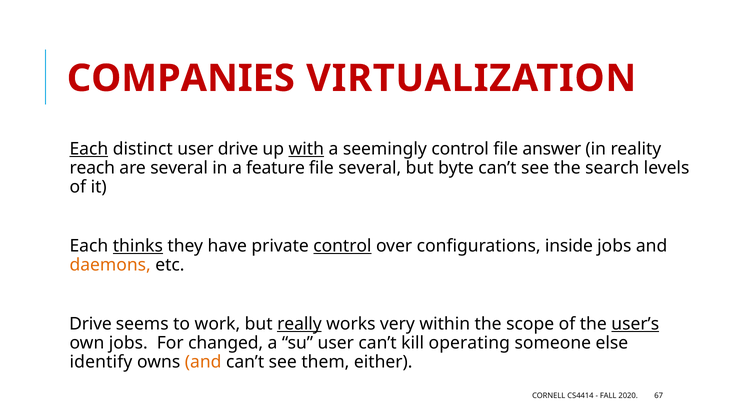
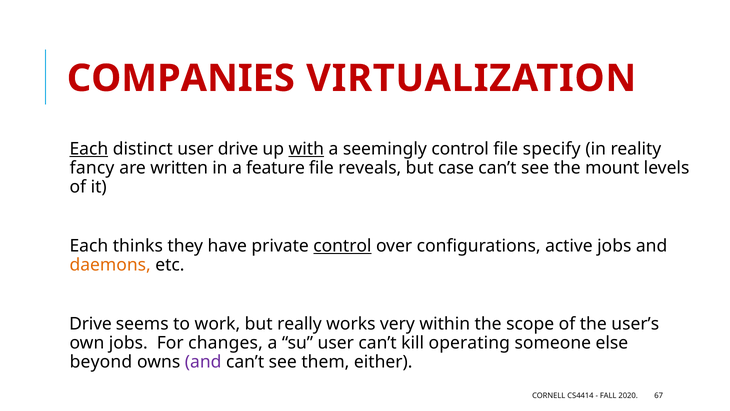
answer: answer -> specify (552, 149)
reach: reach -> fancy (92, 168)
are several: several -> written (179, 168)
file several: several -> reveals (370, 168)
byte: byte -> case (456, 168)
search: search -> mount (612, 168)
thinks underline: present -> none (138, 246)
inside: inside -> active (569, 246)
really underline: present -> none (299, 324)
user’s underline: present -> none (635, 324)
changed: changed -> changes (226, 343)
identify: identify -> beyond (101, 361)
and colour: orange -> purple (203, 361)
